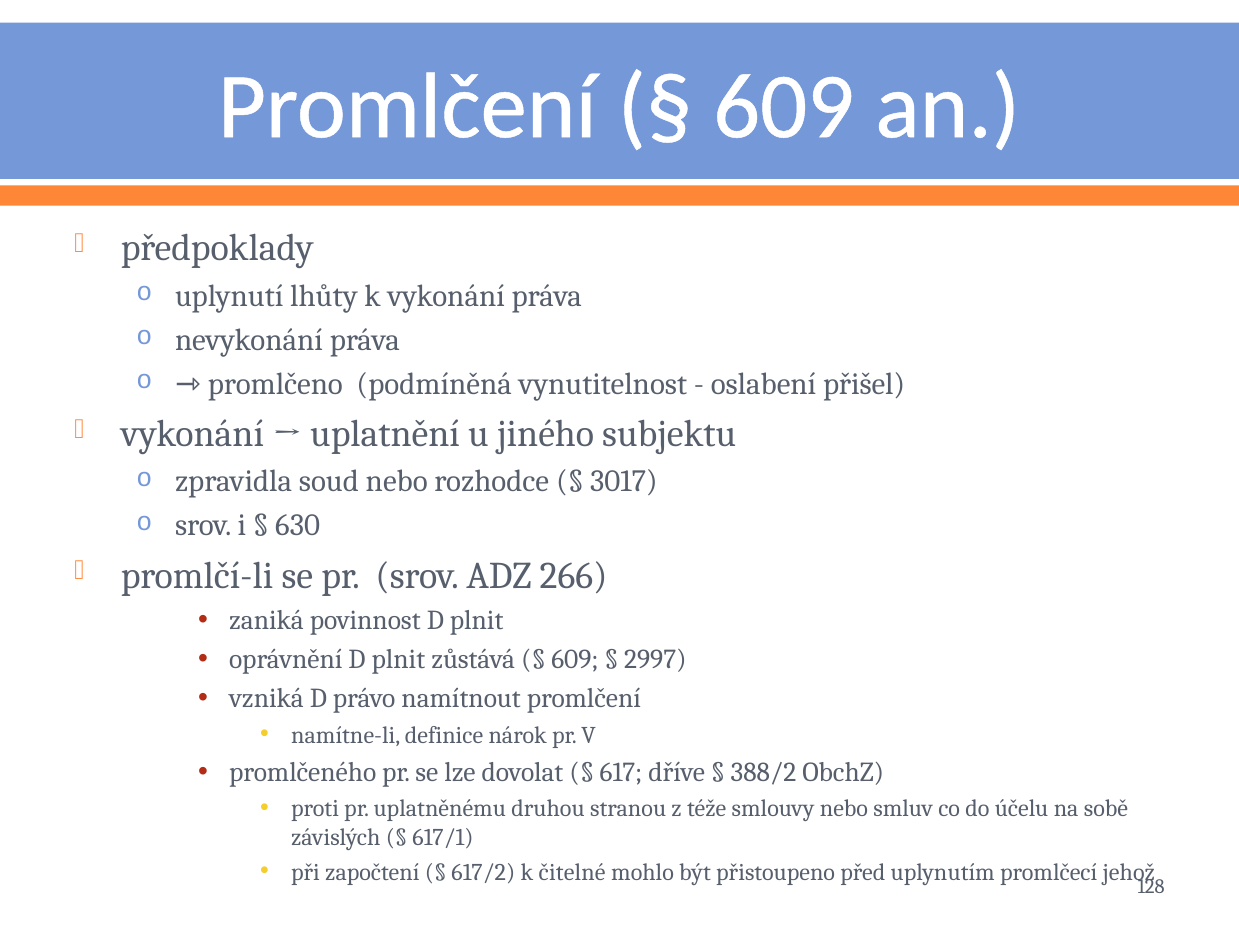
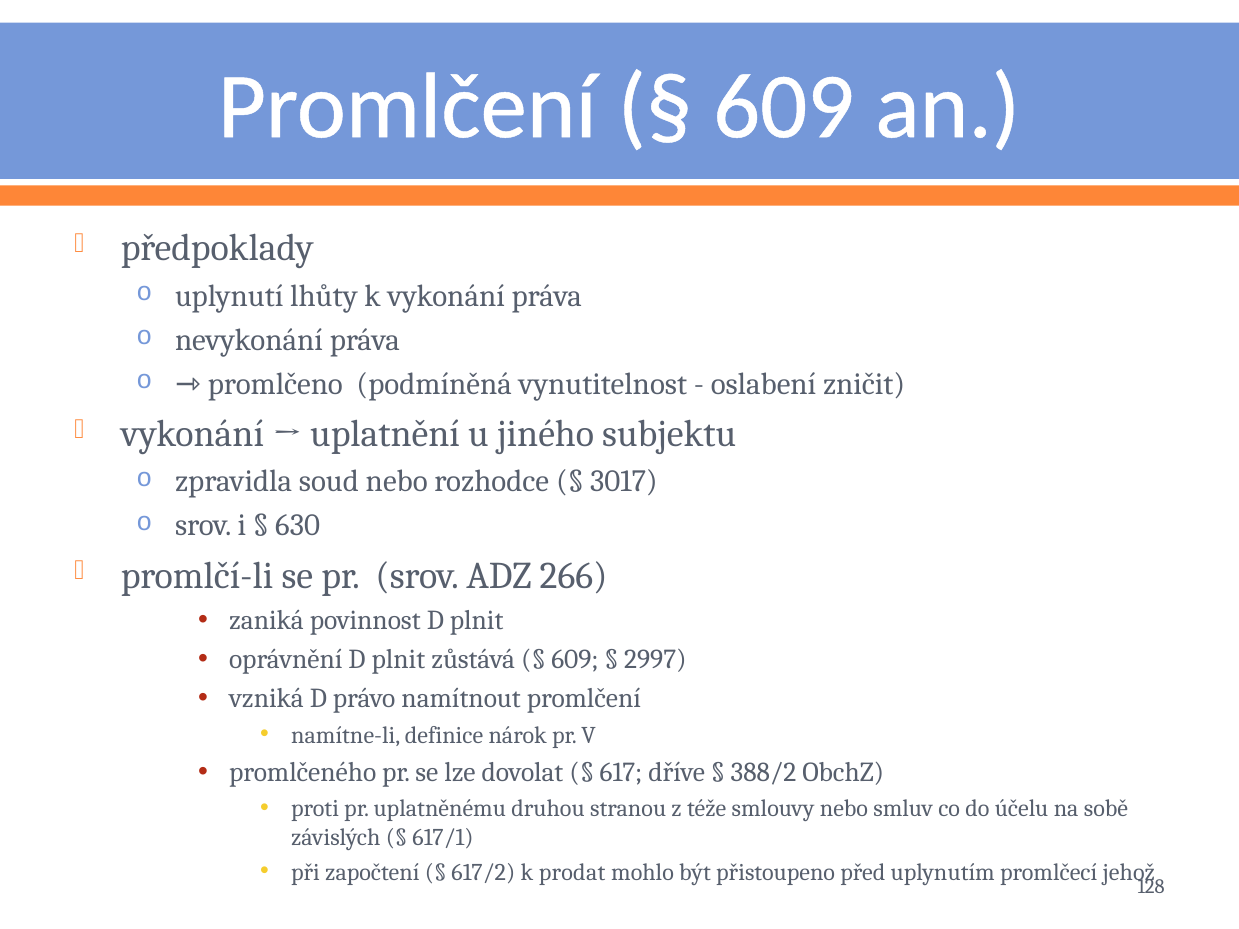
přišel: přišel -> zničit (864, 384)
čitelné: čitelné -> prodat (572, 872)
